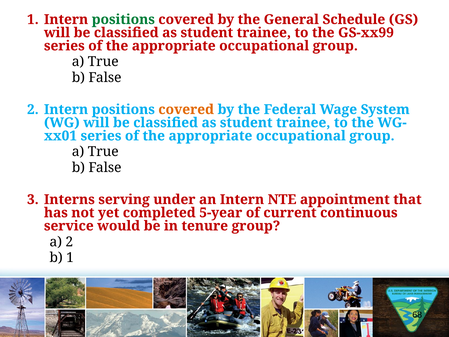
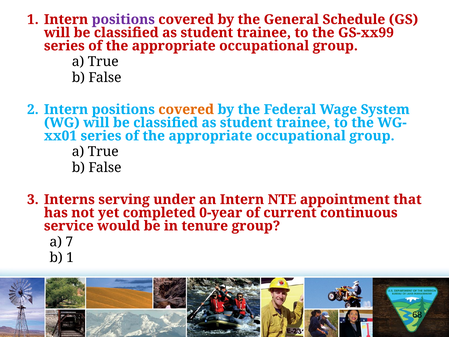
positions colour: green -> purple (123, 19)
5-year: 5-year -> 0-year (221, 213)
a 2: 2 -> 7 (69, 242)
